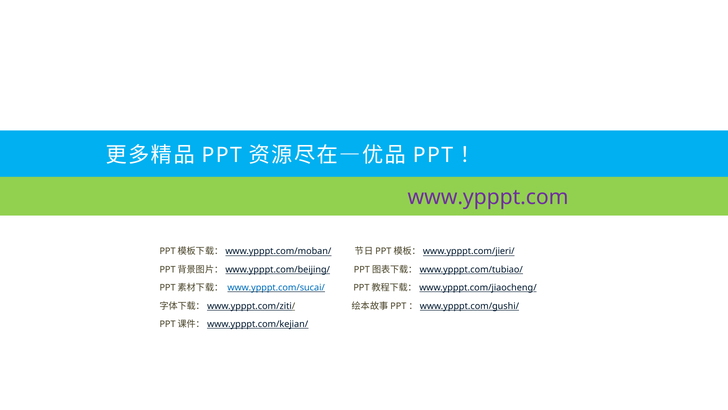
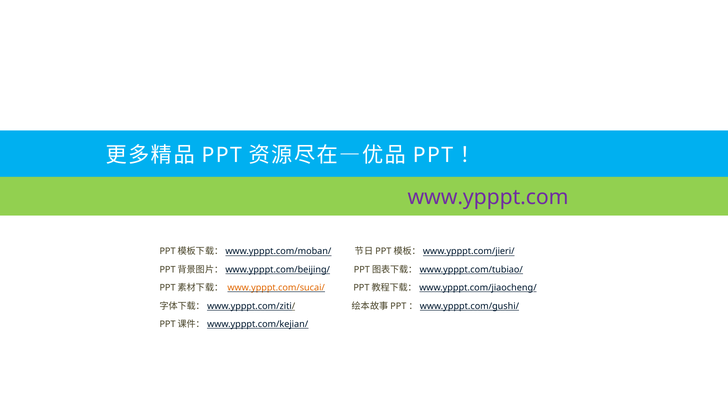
www.ypppt.com/sucai/ colour: blue -> orange (276, 287)
